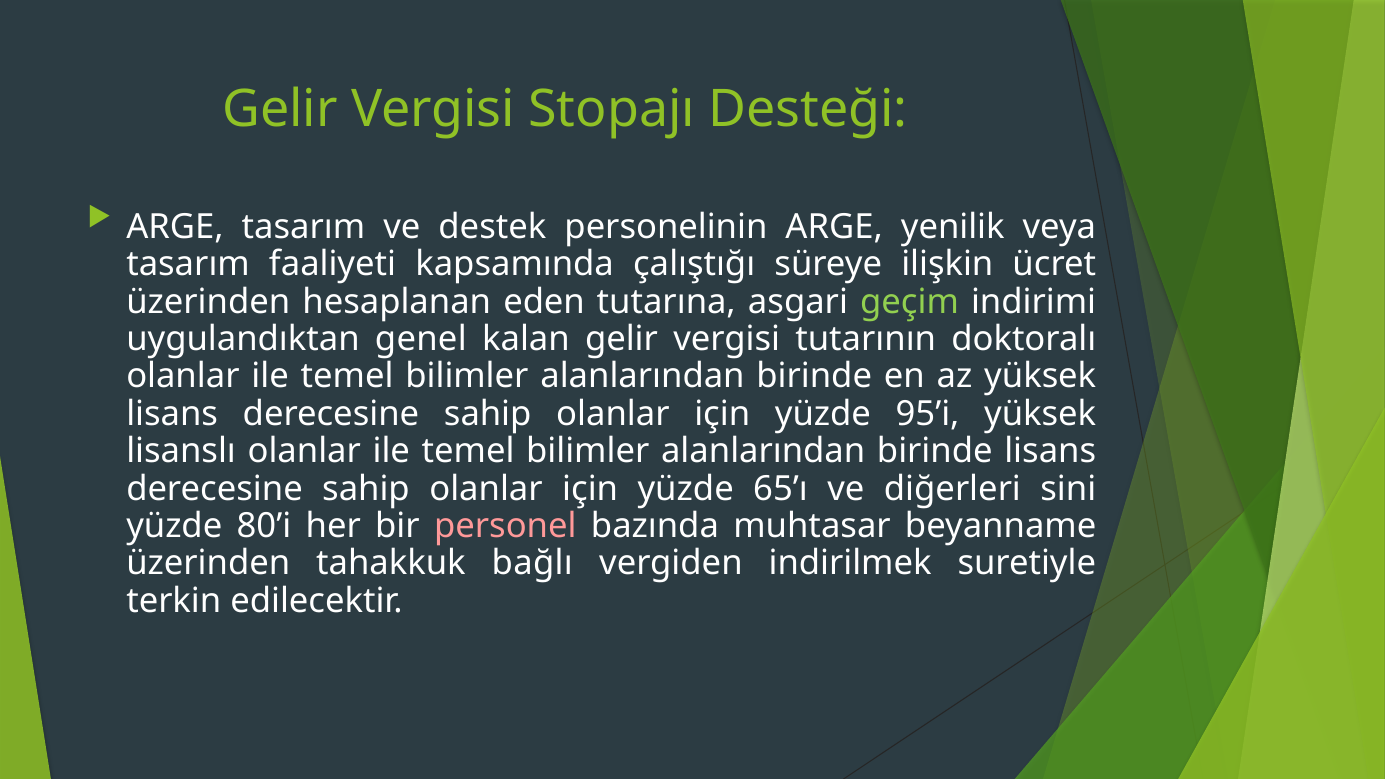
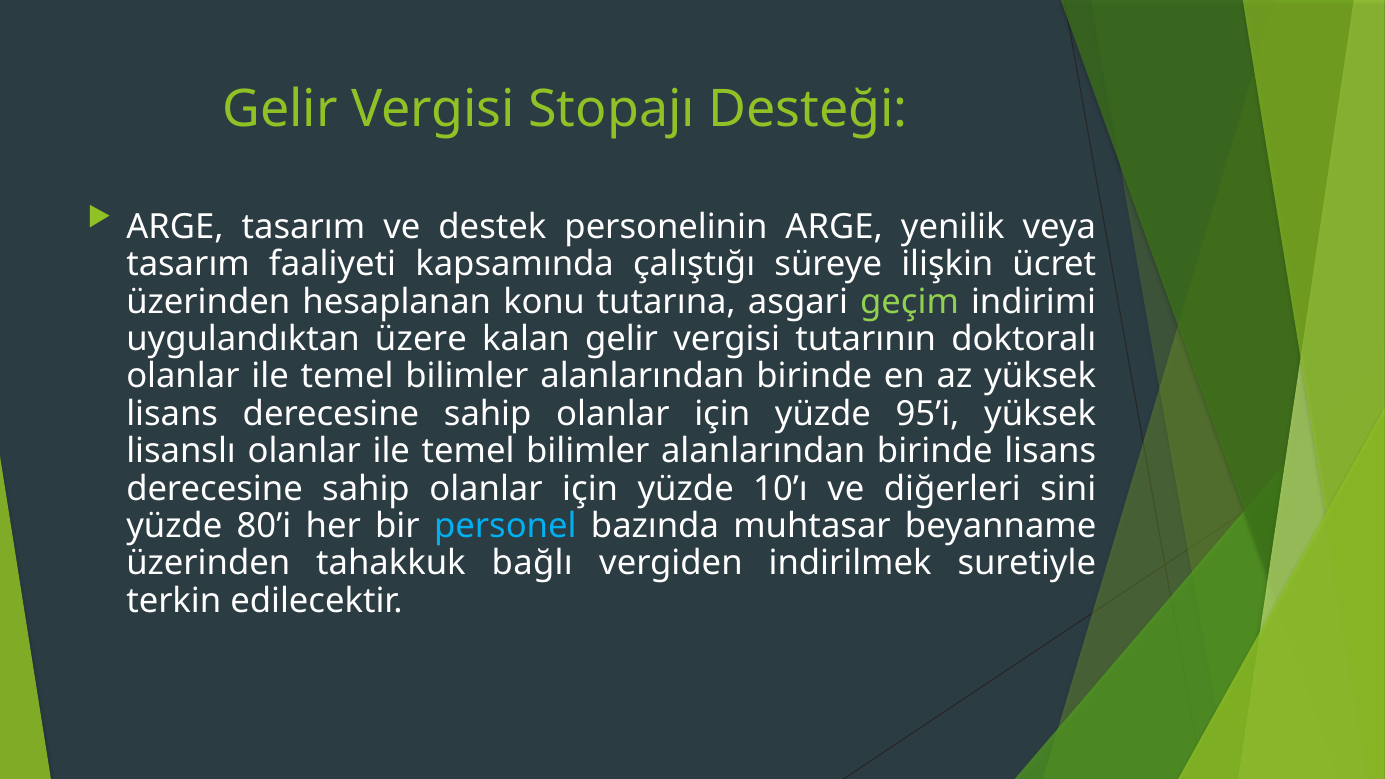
eden: eden -> konu (544, 302)
genel: genel -> üzere (421, 339)
65’ı: 65’ı -> 10’ı (781, 489)
personel colour: pink -> light blue (505, 526)
